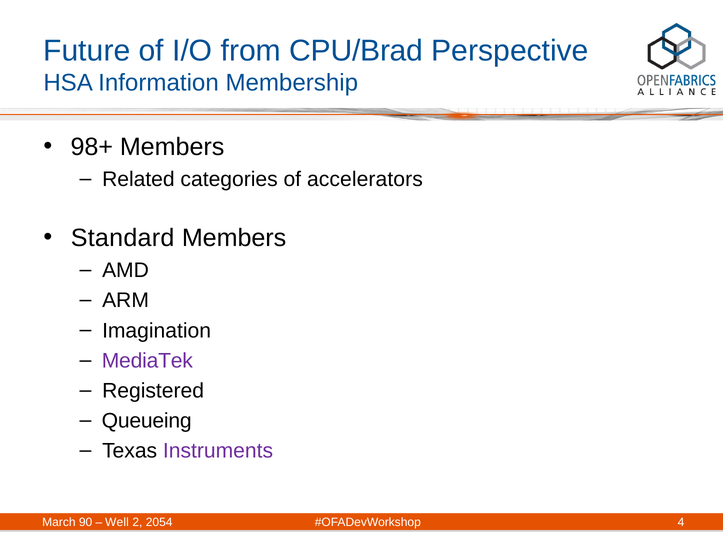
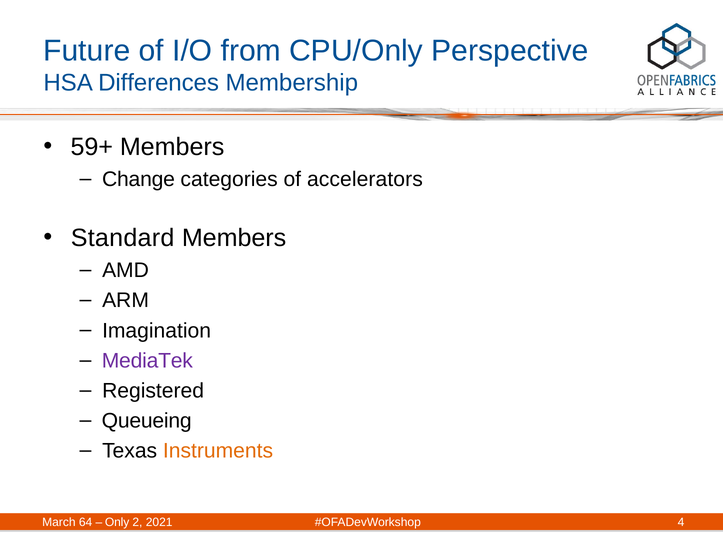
CPU/Brad: CPU/Brad -> CPU/Only (356, 51)
Information: Information -> Differences (159, 83)
98+: 98+ -> 59+ (92, 147)
Related: Related -> Change (138, 179)
Instruments colour: purple -> orange (218, 451)
90: 90 -> 64 (86, 523)
Well: Well -> Only (117, 523)
2054: 2054 -> 2021 (159, 523)
